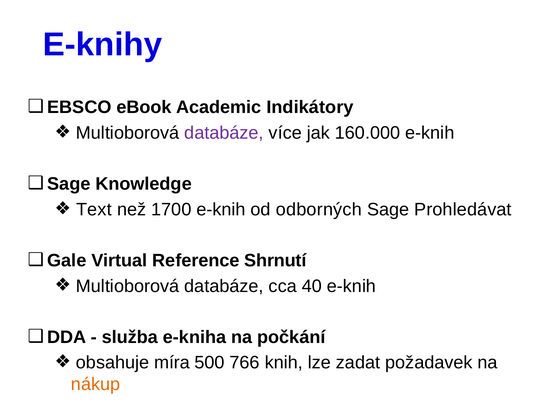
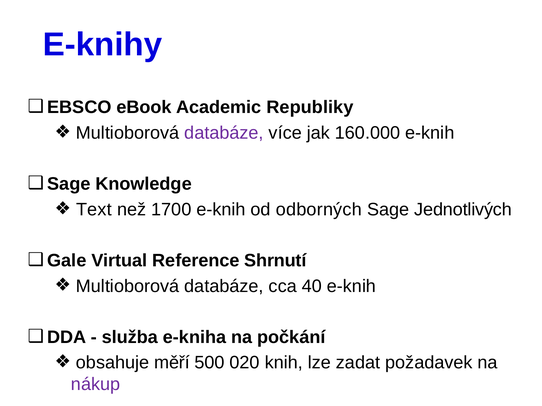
Indikátory: Indikátory -> Republiky (310, 107)
Prohledávat: Prohledávat -> Jednotlivých (463, 210)
míra: míra -> měří (172, 363)
766: 766 -> 020 (245, 363)
nákup colour: orange -> purple (96, 385)
